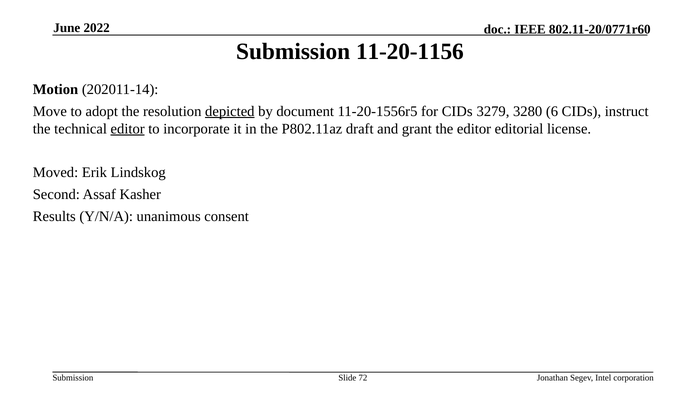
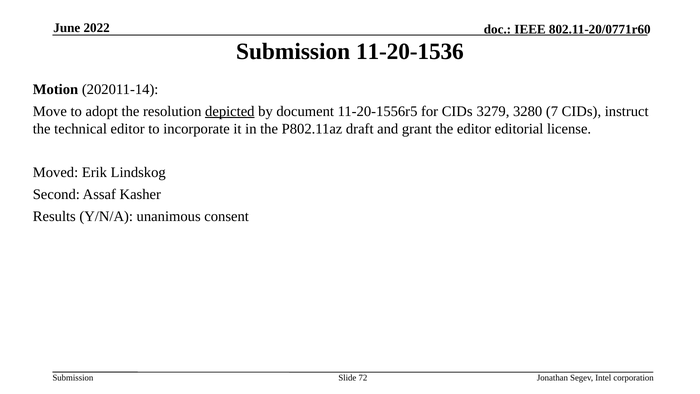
11-20-1156: 11-20-1156 -> 11-20-1536 (410, 52)
6: 6 -> 7 (552, 111)
editor underline: present -> none (128, 129)
